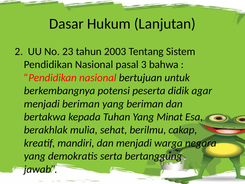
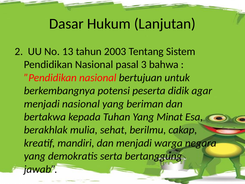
23: 23 -> 13 (68, 51)
menjadi beriman: beriman -> nasional (81, 104)
